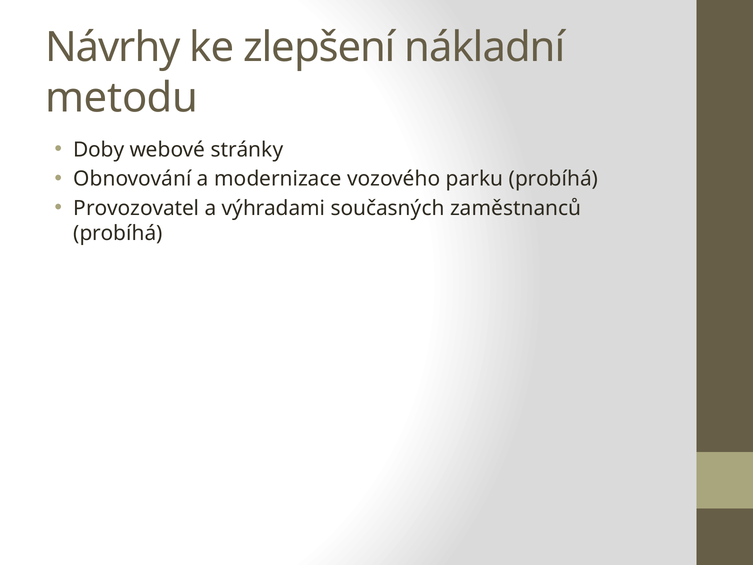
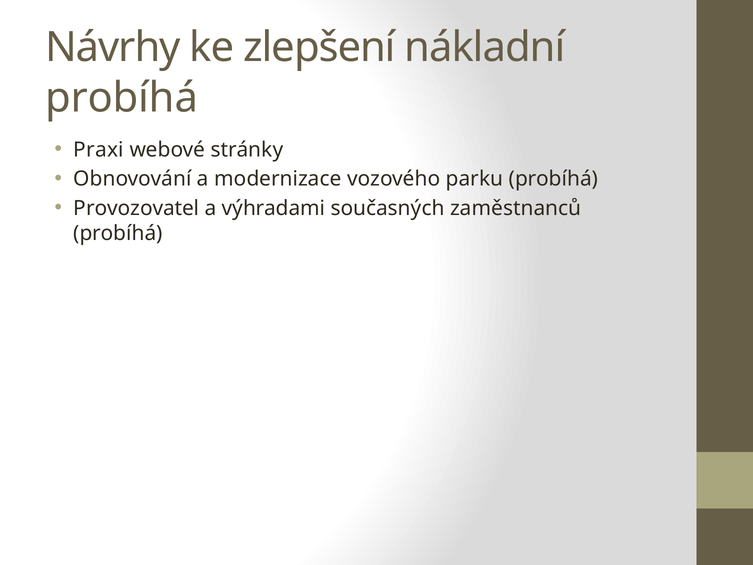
metodu: metodu -> probíhá (122, 98)
Doby: Doby -> Praxi (99, 150)
